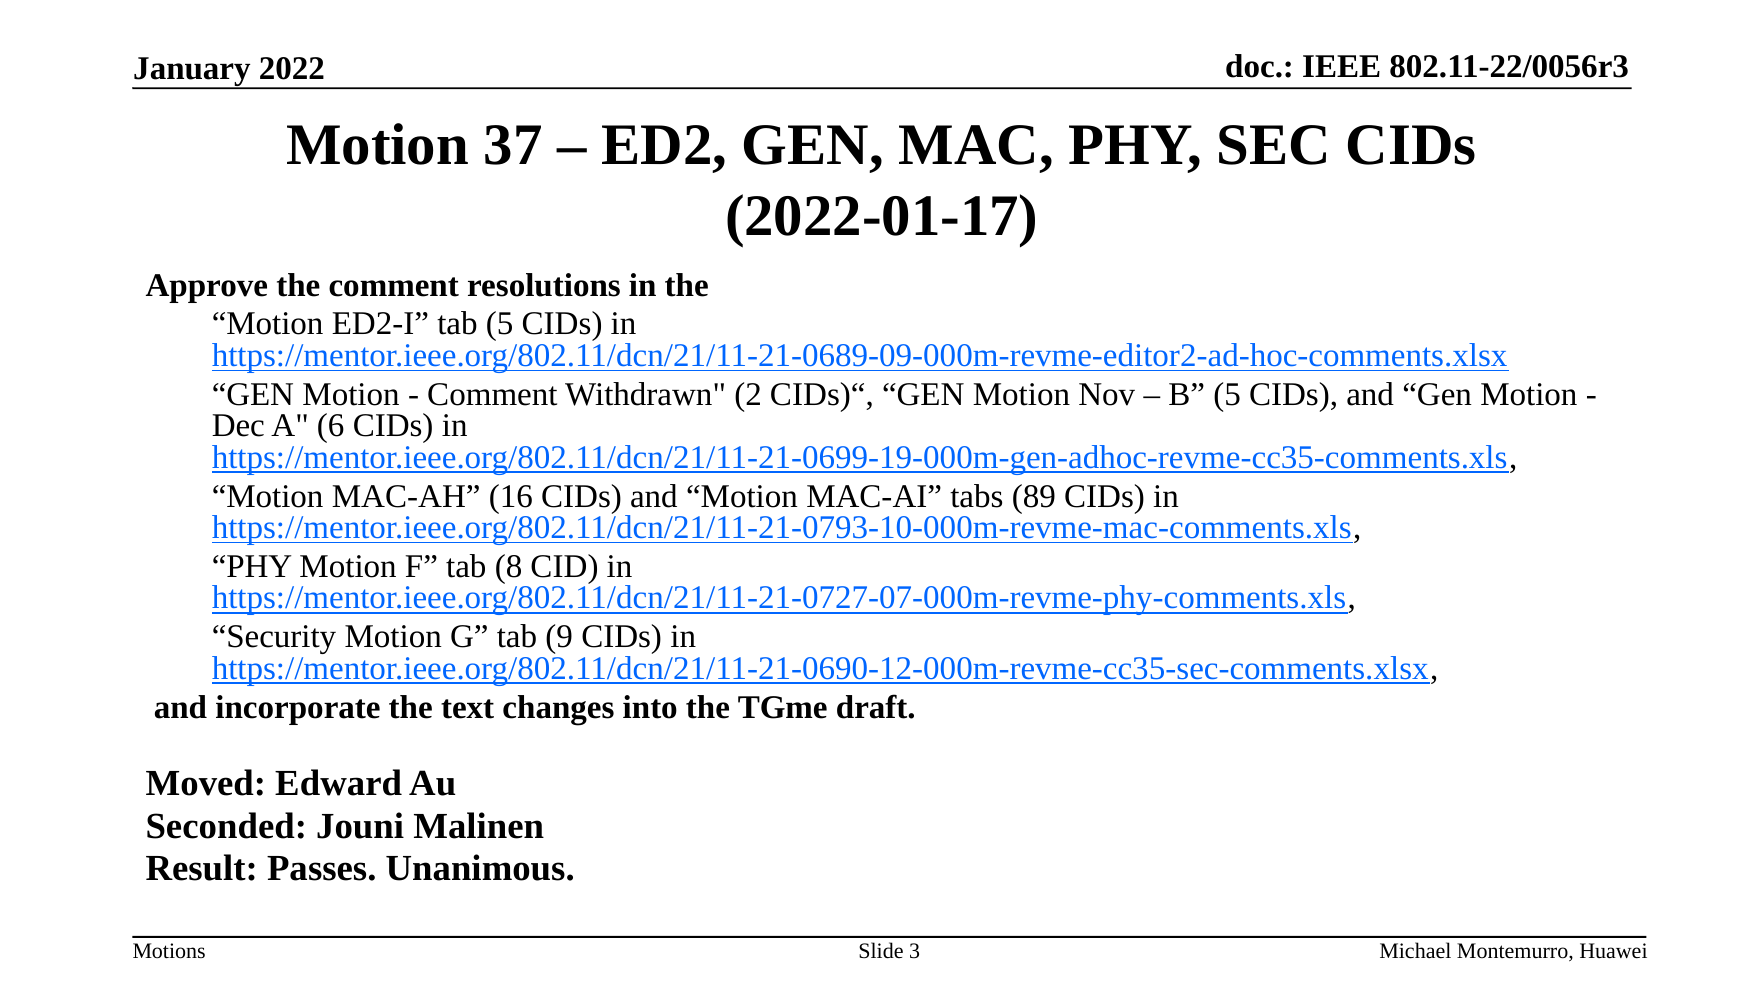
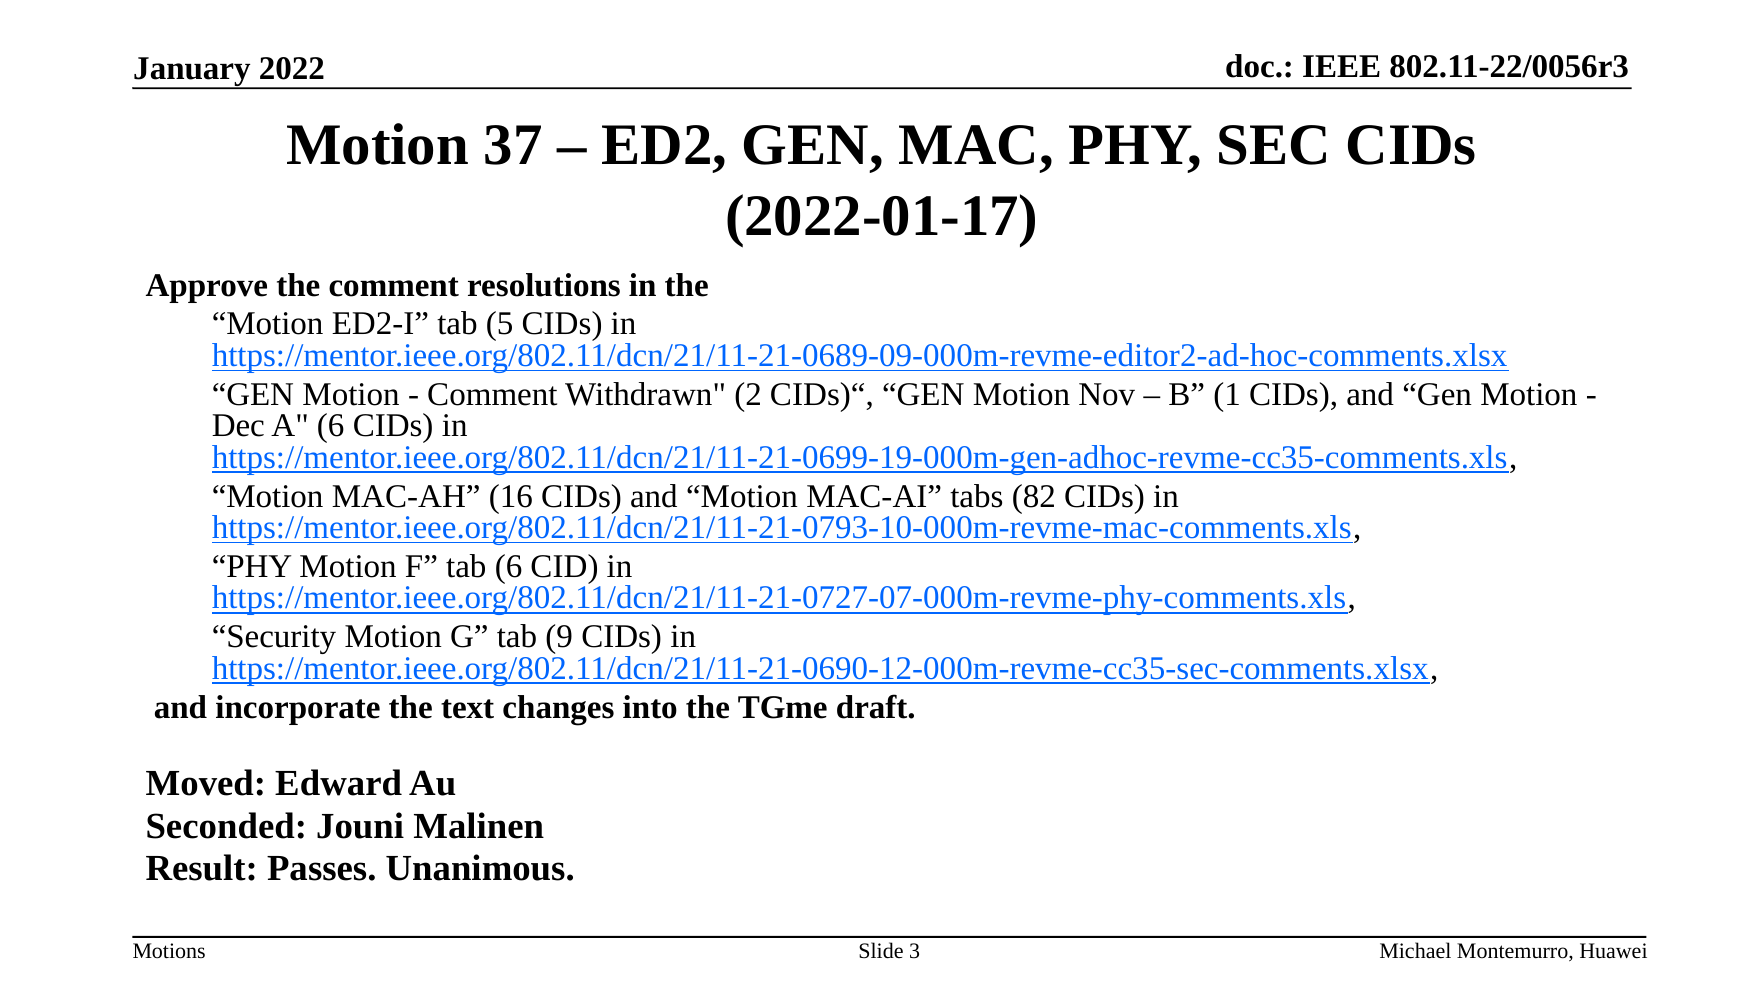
B 5: 5 -> 1 (1227, 394)
89: 89 -> 82 (1034, 496)
tab 8: 8 -> 6 (509, 566)
